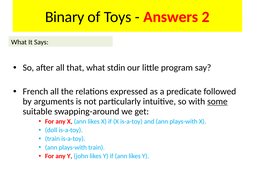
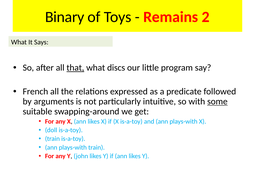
Answers: Answers -> Remains (171, 17)
that underline: none -> present (75, 68)
stdin: stdin -> discs (116, 68)
